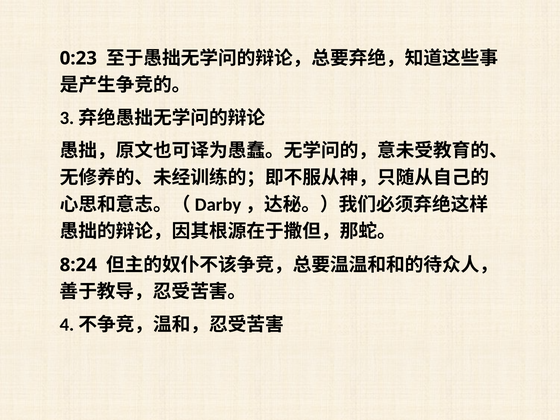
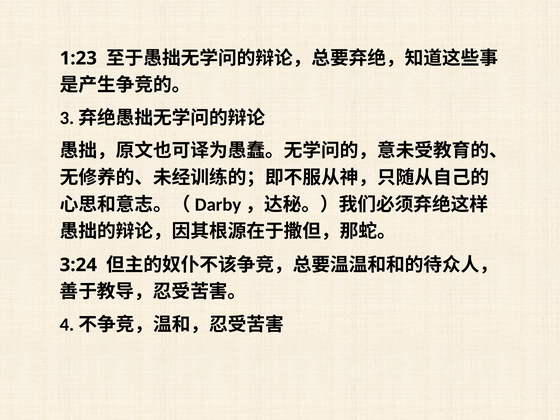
0:23: 0:23 -> 1:23 (78, 58)
8:24: 8:24 -> 3:24 (78, 265)
